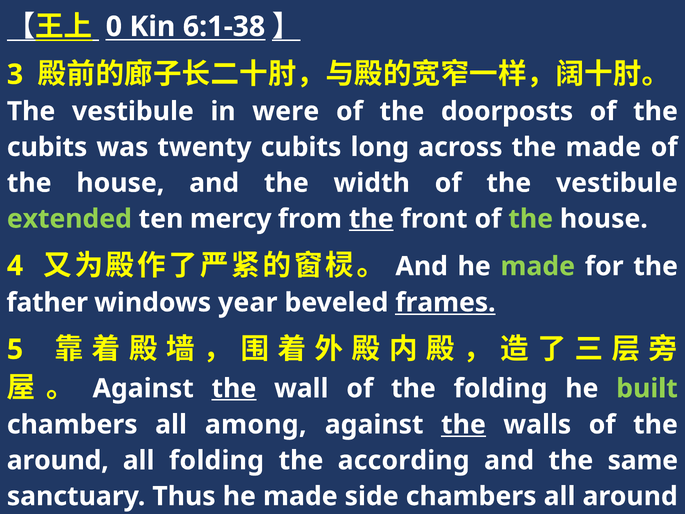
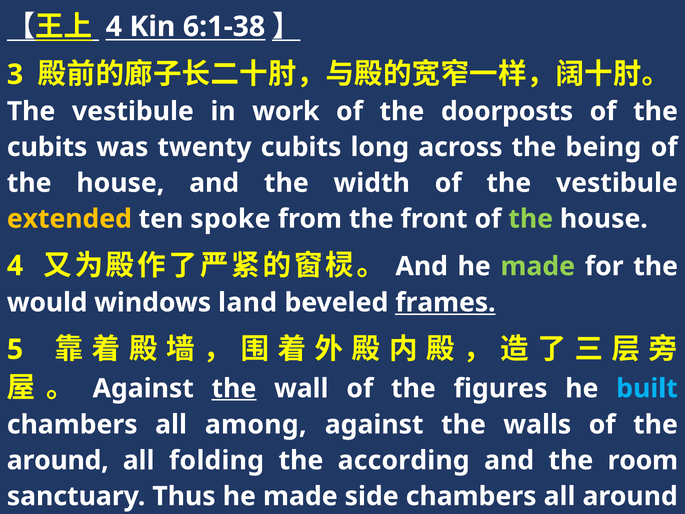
0: 0 -> 4 (114, 27)
were: were -> work (286, 111)
the made: made -> being (603, 147)
extended colour: light green -> yellow (69, 219)
mercy: mercy -> spoke (230, 219)
the underline: present -> none (371, 219)
father: father -> would (47, 302)
year: year -> land (248, 302)
the folding: folding -> figures (501, 388)
built colour: light green -> light blue (647, 388)
the underline: present -> none (463, 424)
same: same -> room (643, 460)
